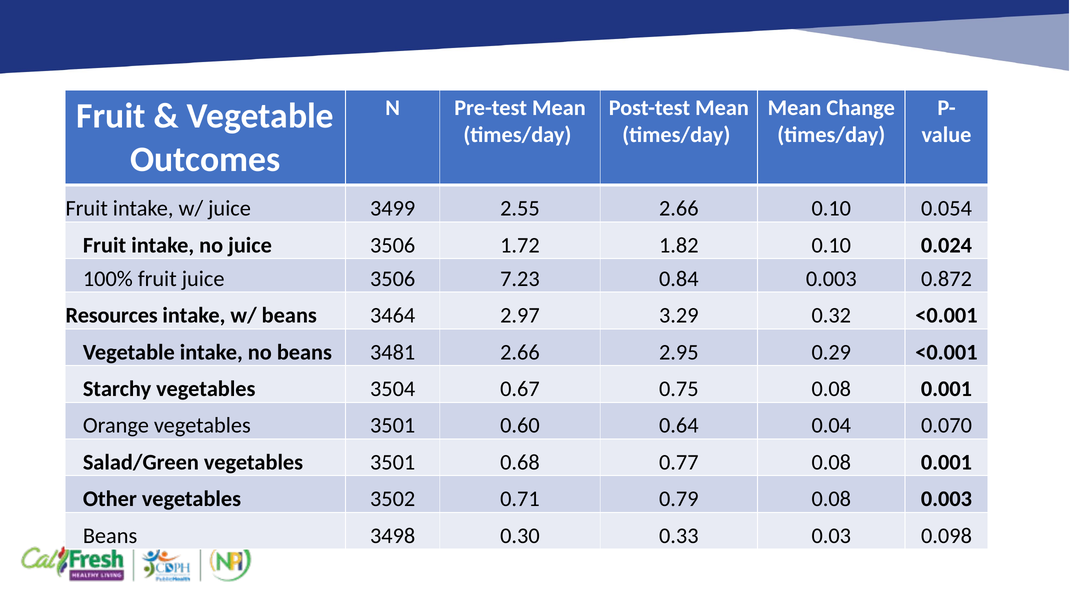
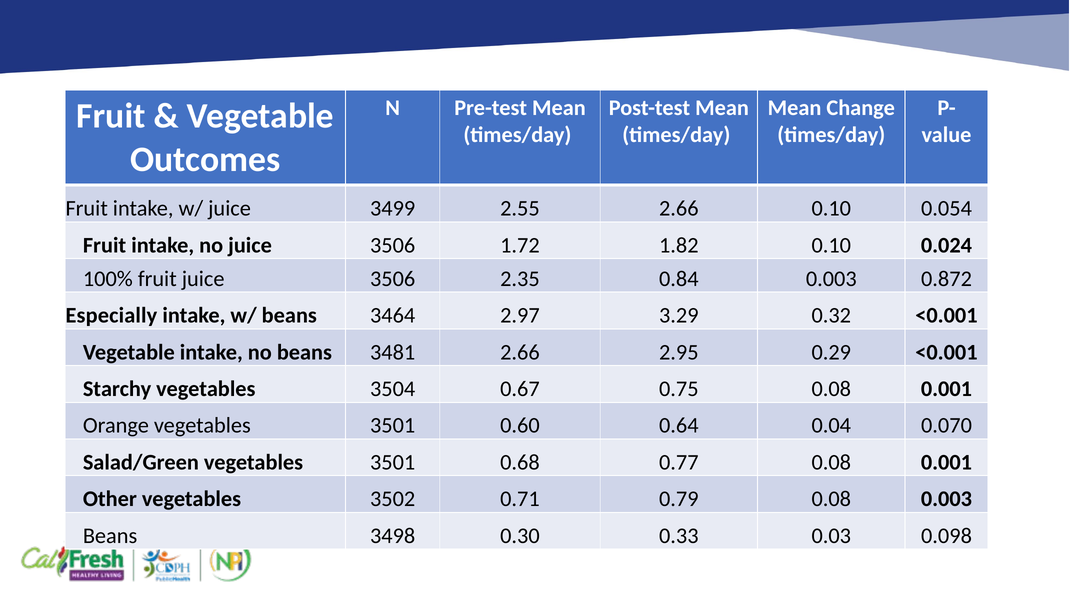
7.23: 7.23 -> 2.35 (520, 279)
Resources: Resources -> Especially (111, 315)
